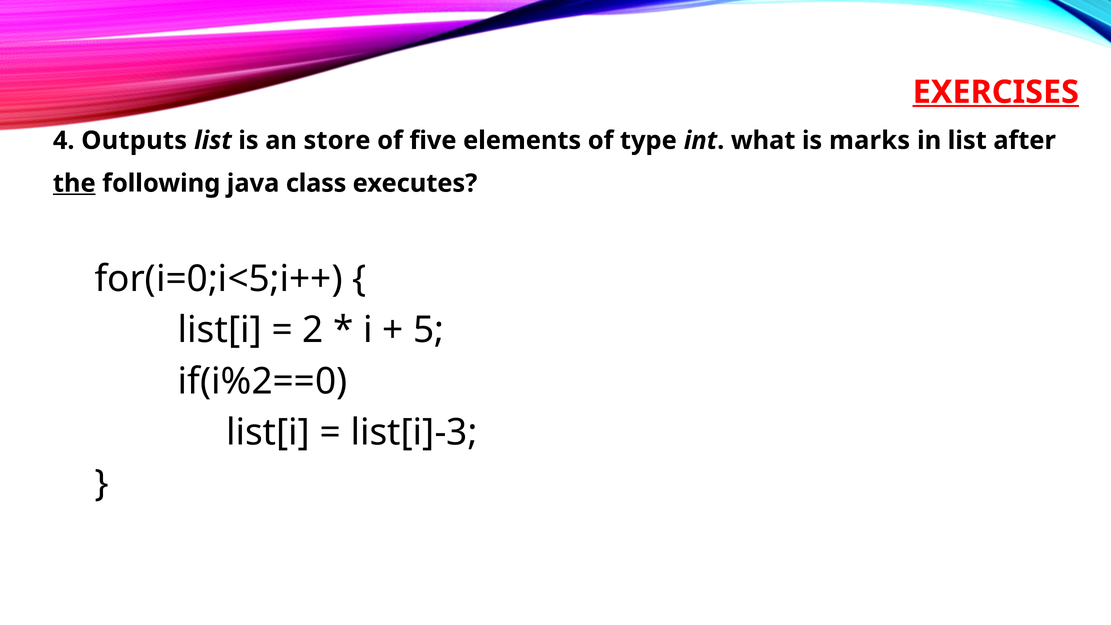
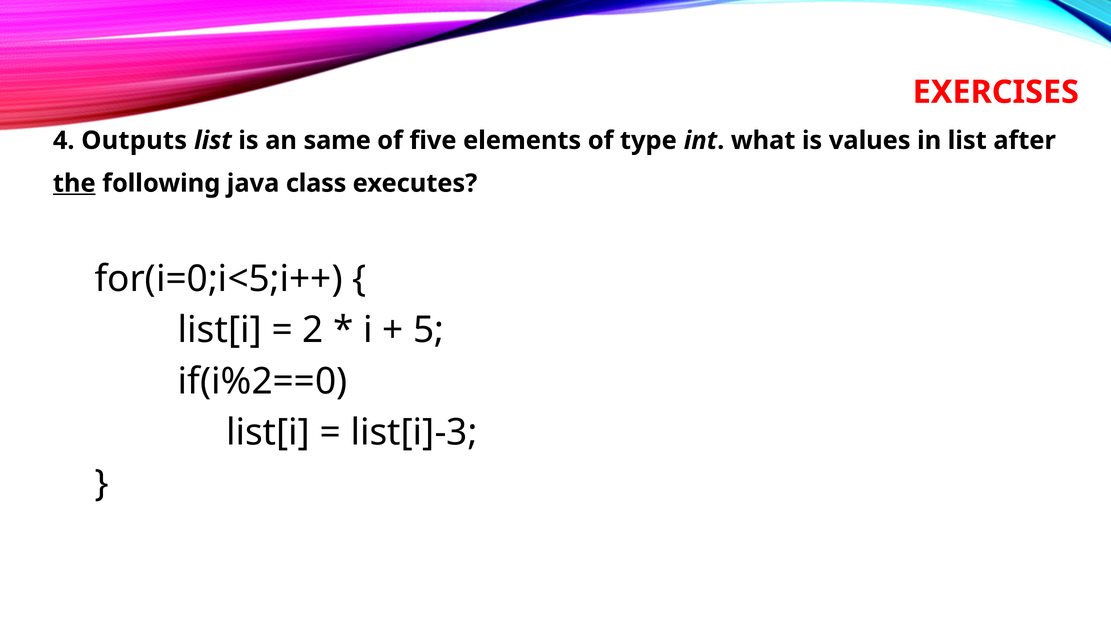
EXERCISES underline: present -> none (996, 92)
store: store -> same (337, 140)
marks: marks -> values (870, 140)
